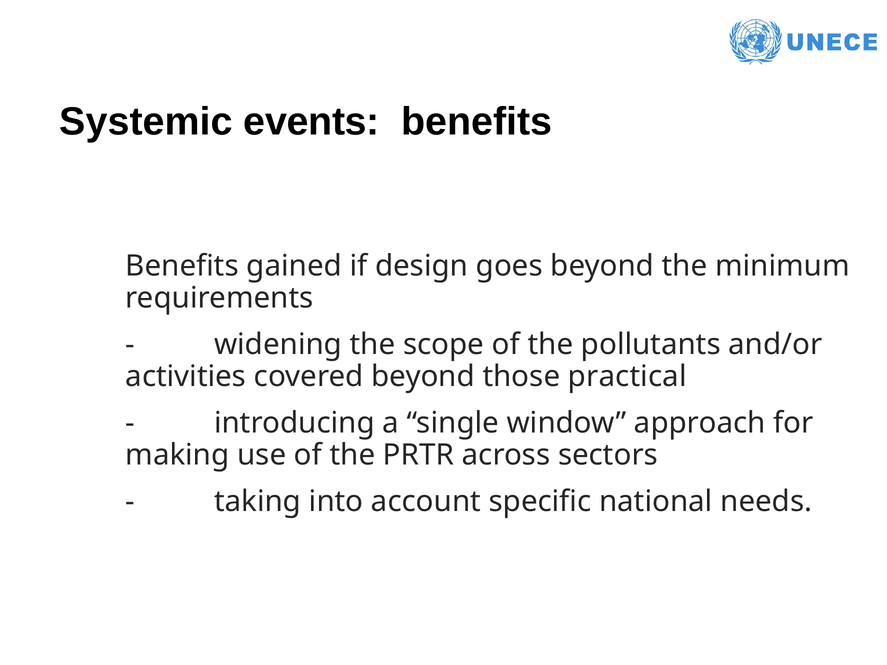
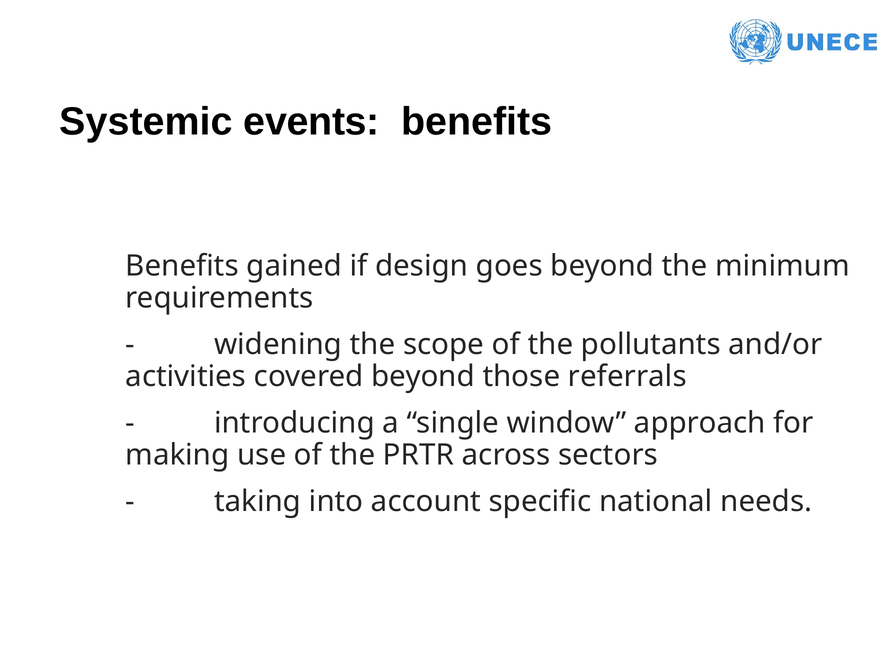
practical: practical -> referrals (627, 377)
